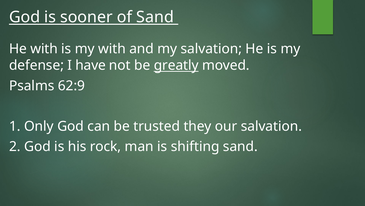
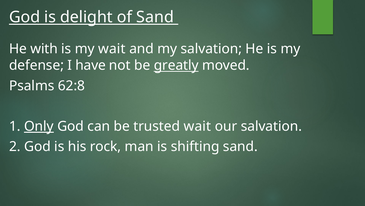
sooner: sooner -> delight (86, 17)
my with: with -> wait (112, 49)
62:9: 62:9 -> 62:8 (71, 85)
Only underline: none -> present (39, 126)
trusted they: they -> wait (197, 126)
